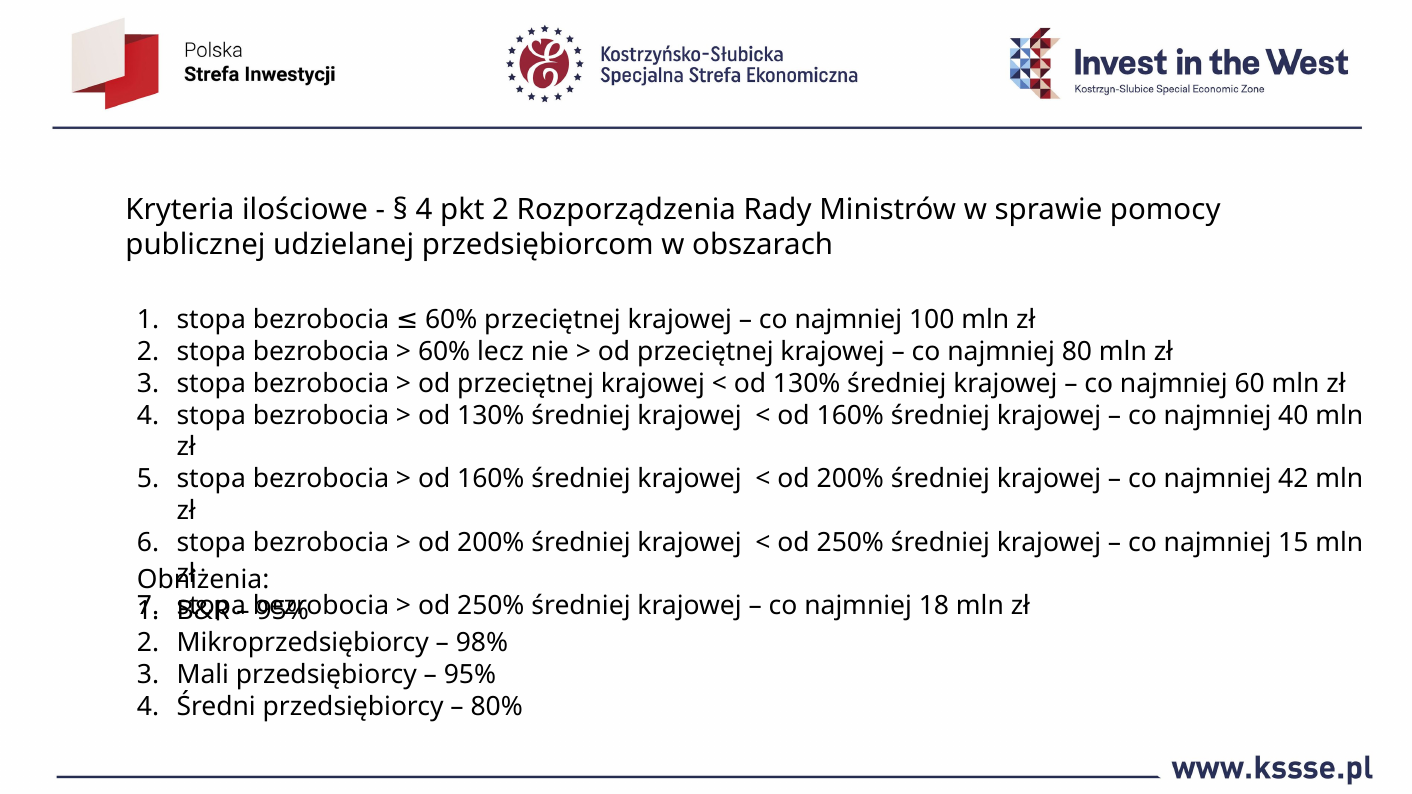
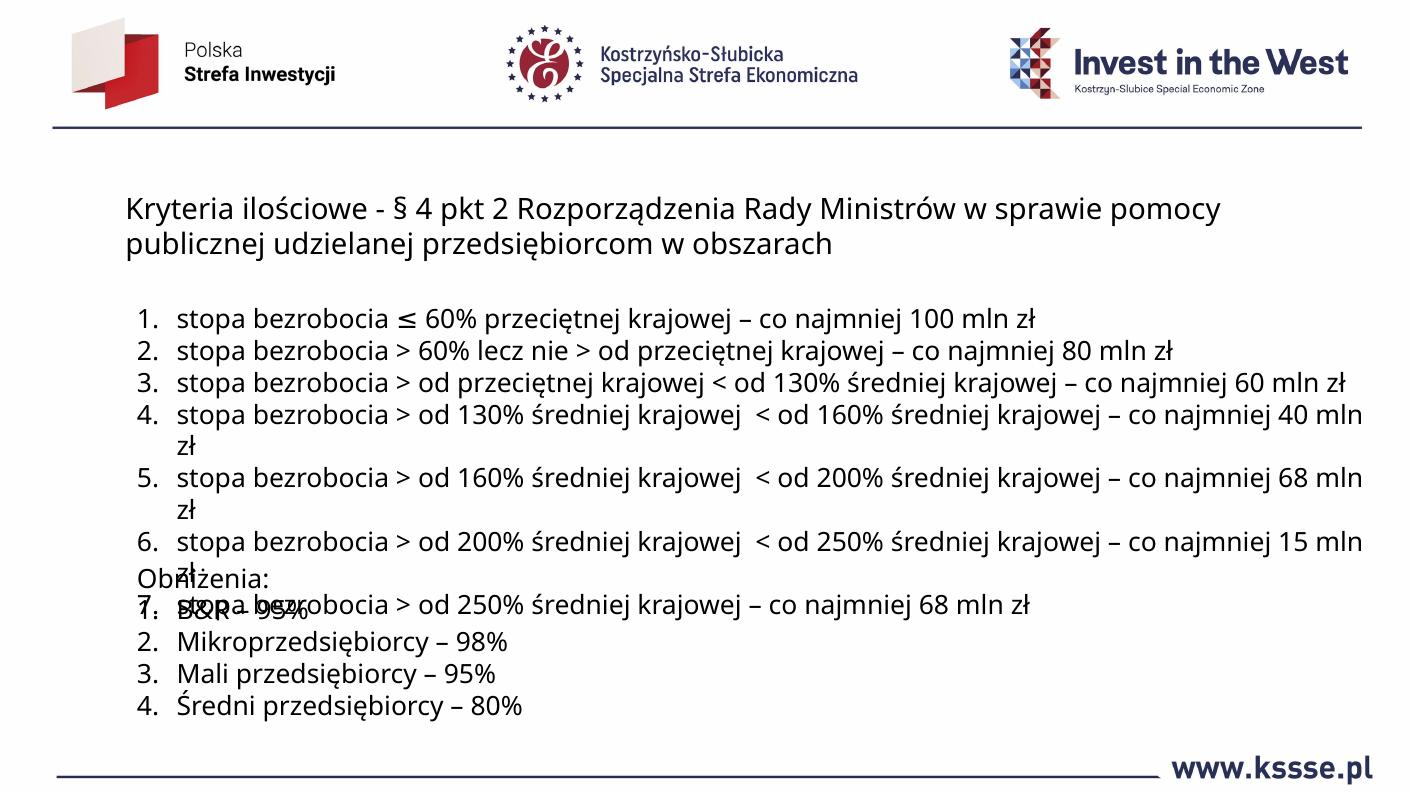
42: 42 -> 68 (1293, 479)
18: 18 -> 68 (934, 606)
